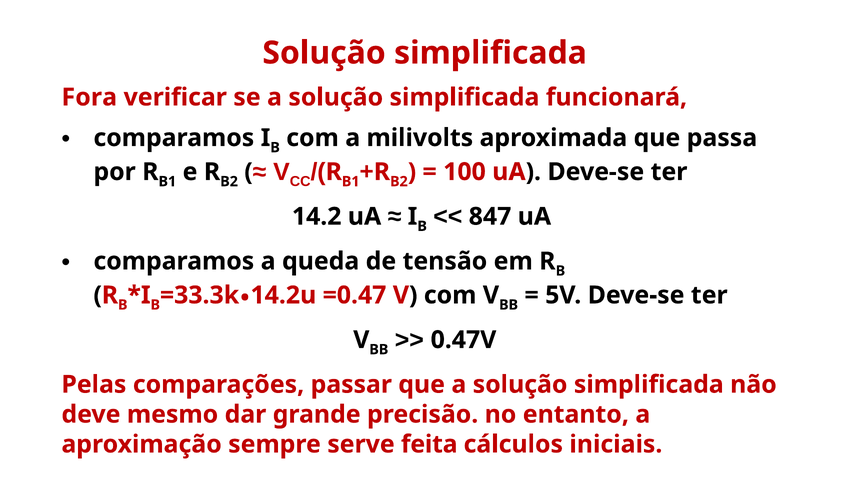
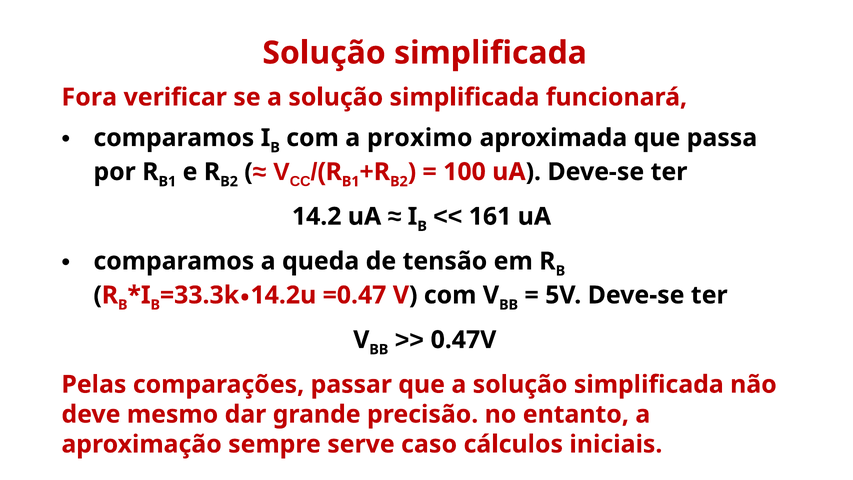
milivolts: milivolts -> proximo (420, 138)
847: 847 -> 161 (490, 216)
feita: feita -> caso (429, 444)
